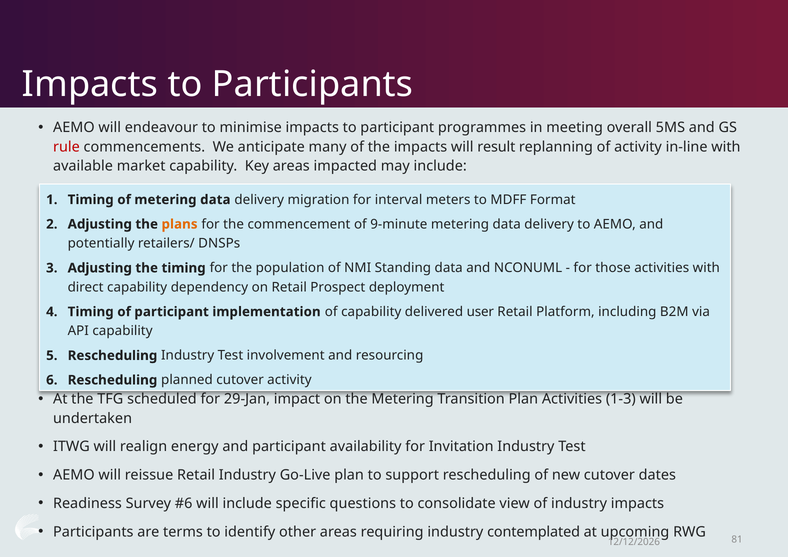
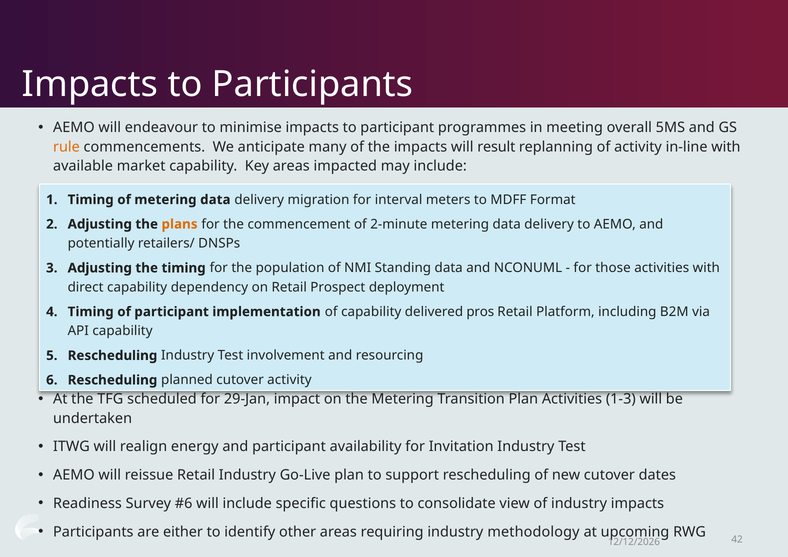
rule colour: red -> orange (66, 147)
9-minute: 9-minute -> 2-minute (399, 224)
user: user -> pros (480, 312)
terms: terms -> either (183, 532)
contemplated: contemplated -> methodology (533, 532)
81: 81 -> 42 (737, 540)
